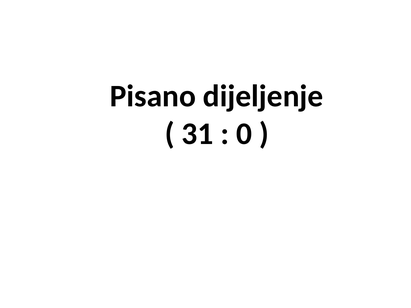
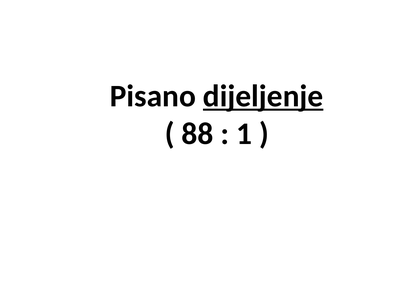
dijeljenje underline: none -> present (263, 96)
31: 31 -> 88 (197, 134)
0: 0 -> 1 (244, 134)
